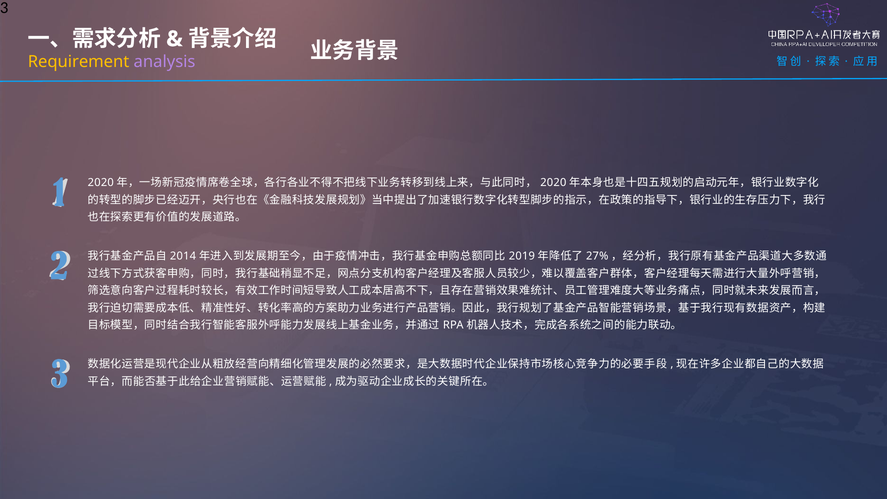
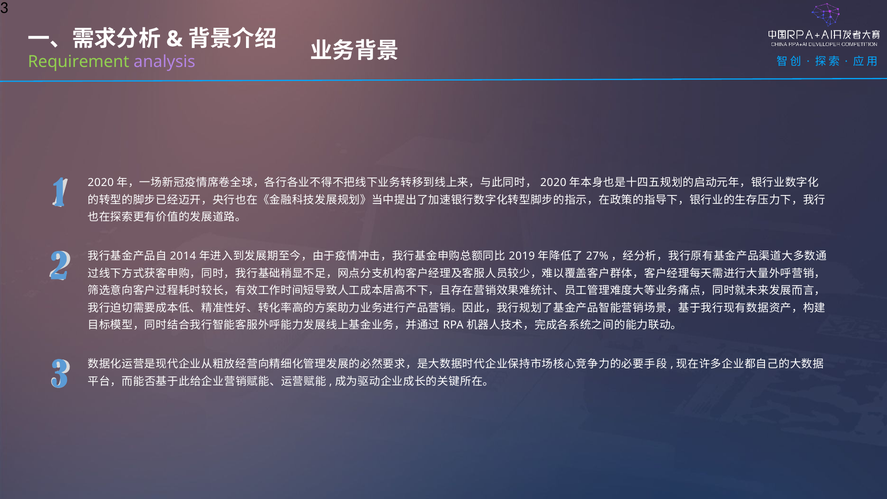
Requirement colour: yellow -> light green (79, 62)
